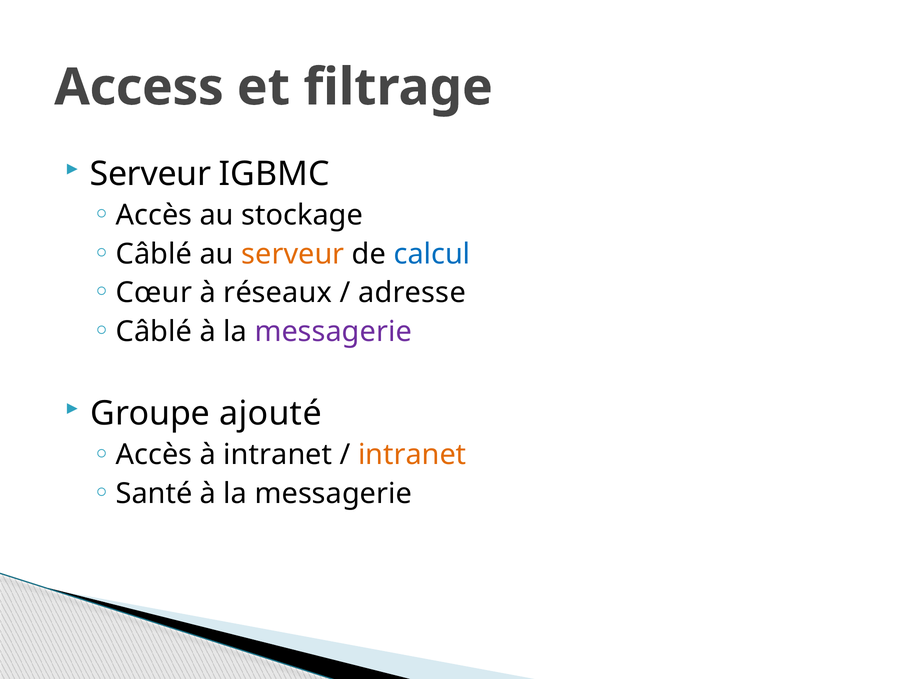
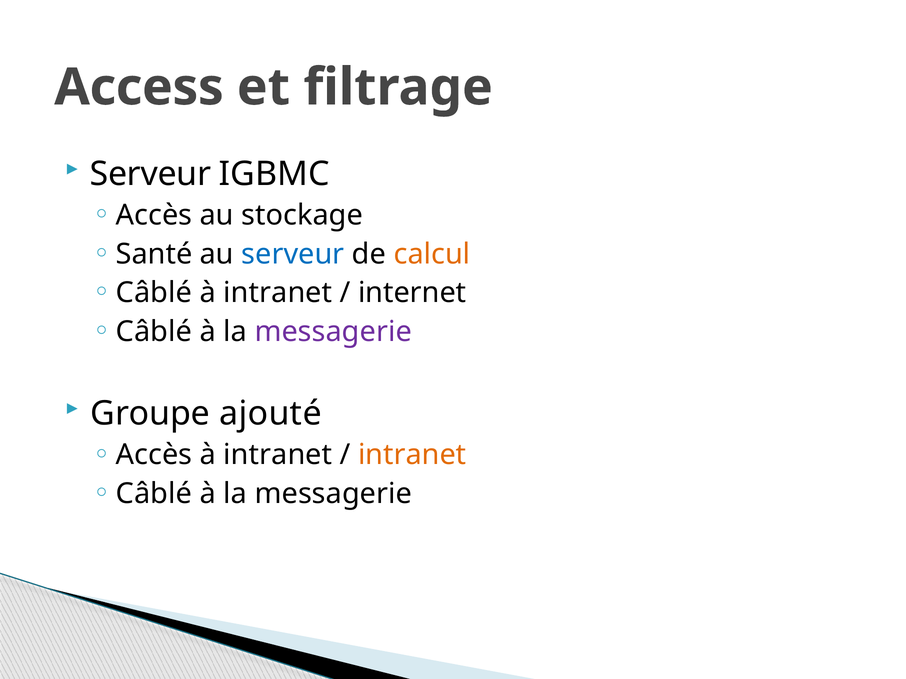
Câblé: Câblé -> Santé (154, 254)
serveur colour: orange -> blue (293, 254)
calcul colour: blue -> orange (432, 254)
Cœur: Cœur -> Câblé (154, 293)
réseaux: réseaux -> intranet (278, 293)
adresse: adresse -> internet (412, 293)
Santé: Santé -> Câblé (154, 494)
